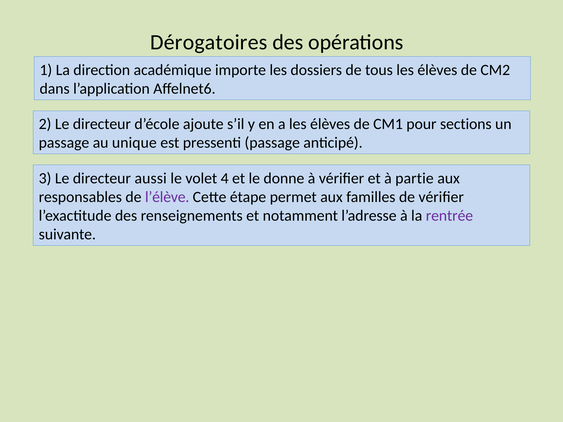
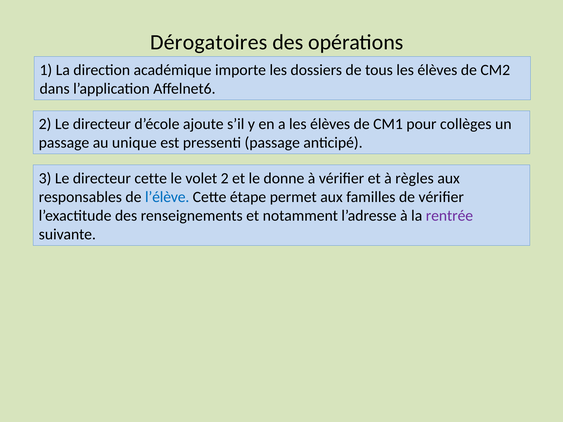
sections: sections -> collèges (466, 124)
directeur aussi: aussi -> cette (151, 178)
volet 4: 4 -> 2 (225, 178)
partie: partie -> règles (415, 178)
l’élève colour: purple -> blue (167, 197)
